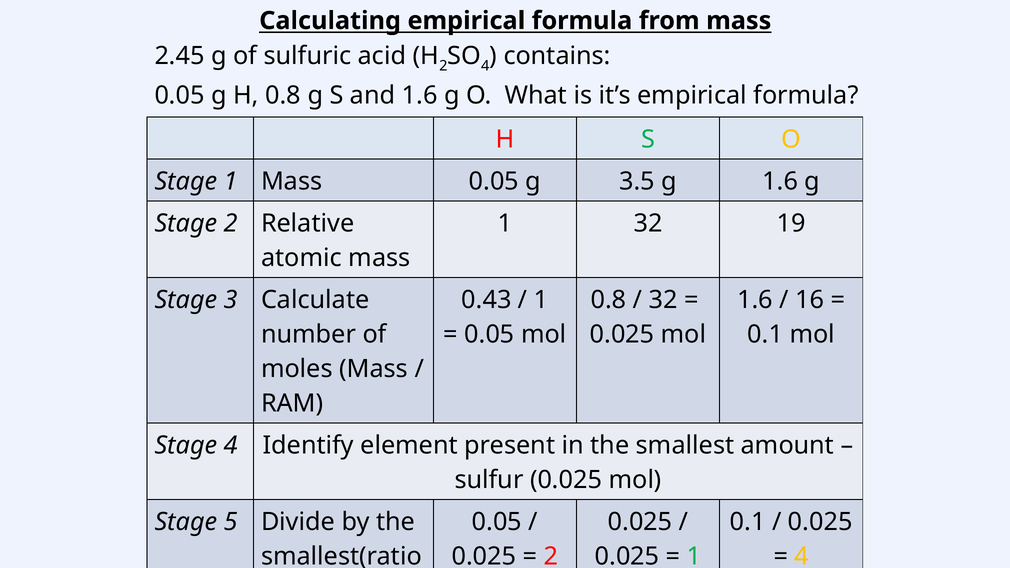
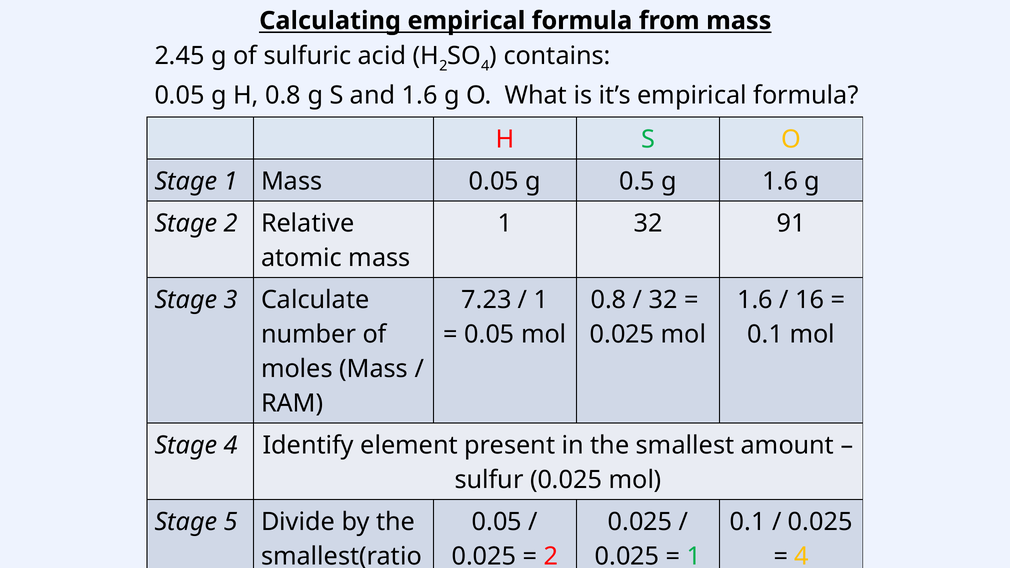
3.5: 3.5 -> 0.5 (637, 182)
19: 19 -> 91 (791, 224)
0.43: 0.43 -> 7.23 (486, 300)
